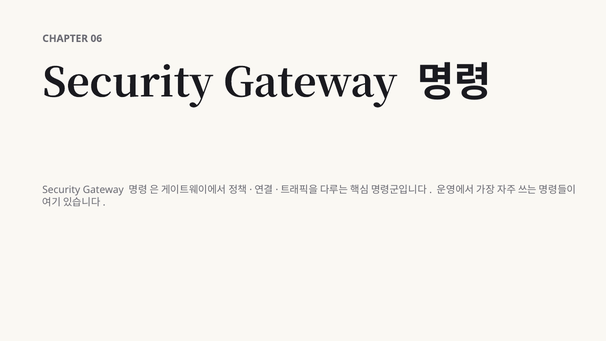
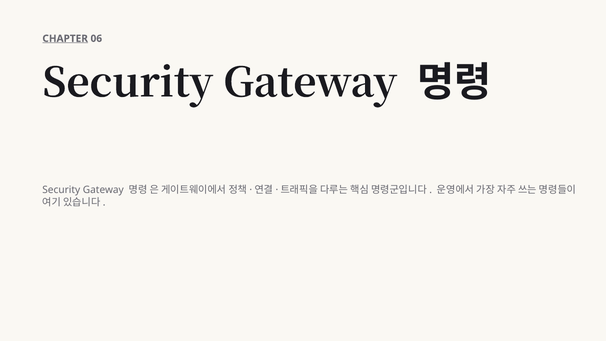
CHAPTER underline: none -> present (65, 39)
